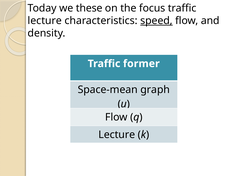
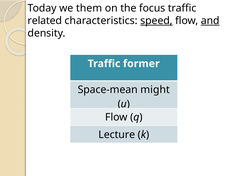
these: these -> them (89, 8)
lecture: lecture -> related (45, 21)
and underline: none -> present (210, 21)
graph: graph -> might (155, 89)
